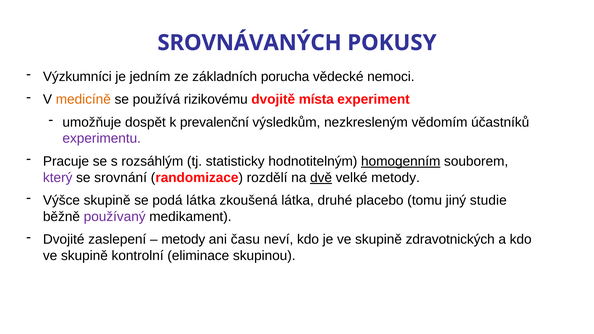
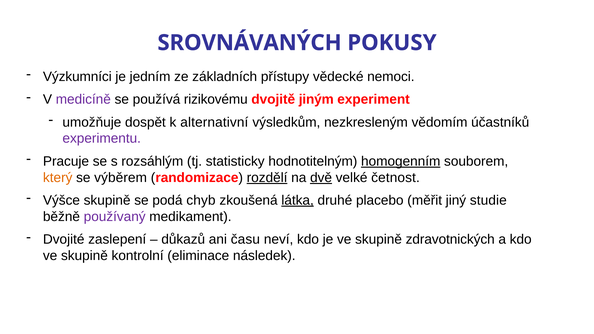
porucha: porucha -> přístupy (285, 77)
medicíně colour: orange -> purple (83, 99)
místa: místa -> jiným (316, 99)
prevalenční: prevalenční -> alternativní (214, 122)
který colour: purple -> orange (58, 178)
srovnání: srovnání -> výběrem (121, 178)
rozdělí underline: none -> present (267, 178)
velké metody: metody -> četnost (396, 178)
podá látka: látka -> chyb (201, 200)
látka underline: none -> present (298, 200)
tomu: tomu -> měřit (425, 200)
metody: metody -> důkazů (183, 240)
skupinou: skupinou -> následek (264, 256)
